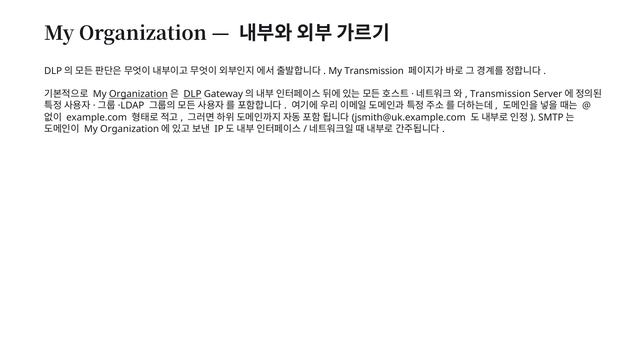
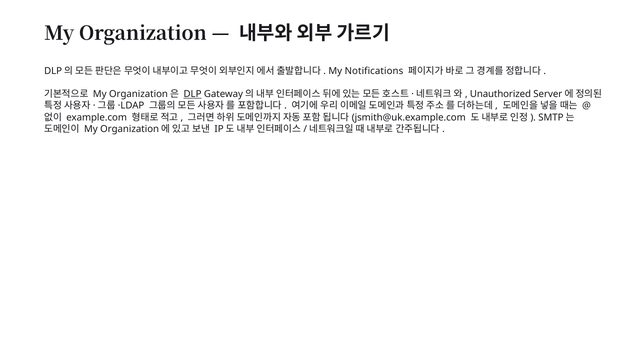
My Transmission: Transmission -> Notifications (374, 71)
Organization underline: present -> none (138, 94)
Transmission: Transmission -> Unauthorized (500, 94)
